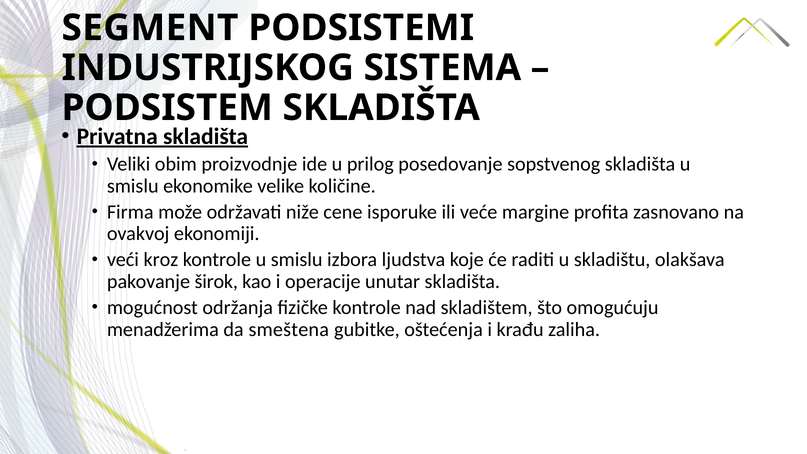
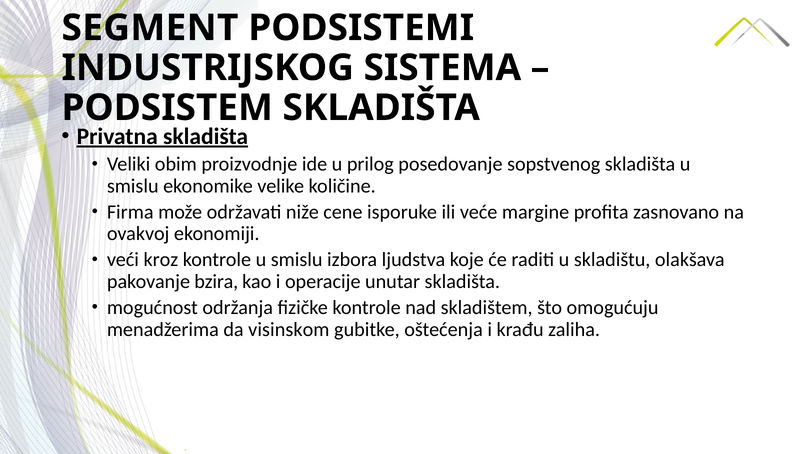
širok: širok -> bzira (216, 282)
smeštena: smeštena -> visinskom (289, 329)
